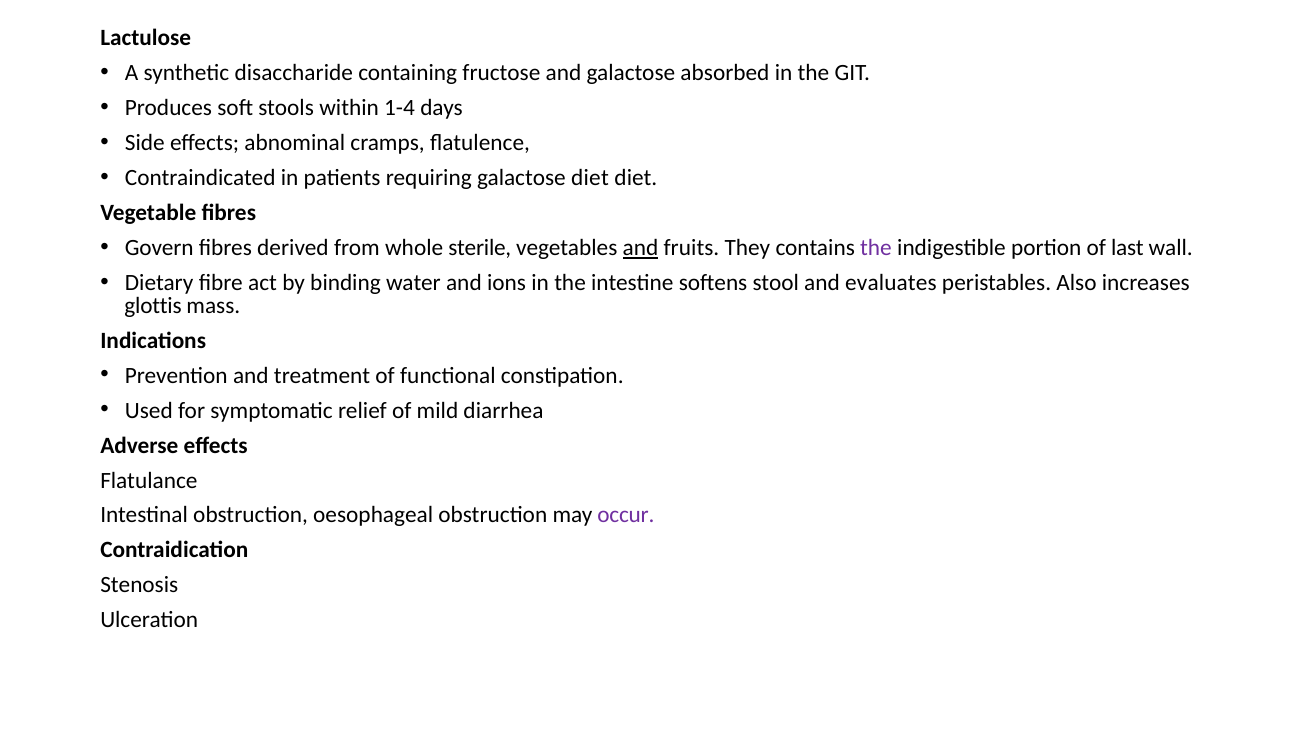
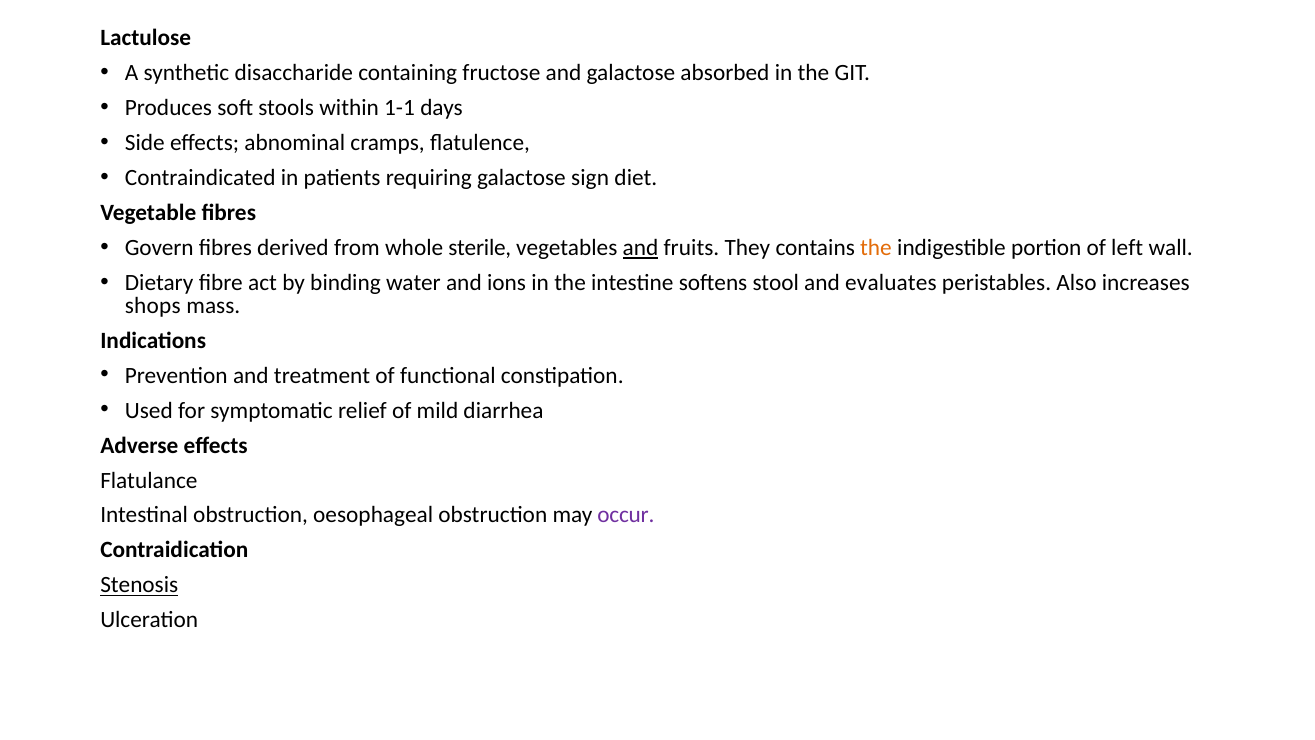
1-4: 1-4 -> 1-1 (400, 108)
galactose diet: diet -> sign (590, 178)
the colour: purple -> orange (876, 248)
last: last -> left (1127, 248)
glottis: glottis -> shops (153, 305)
Stenosis underline: none -> present (139, 585)
